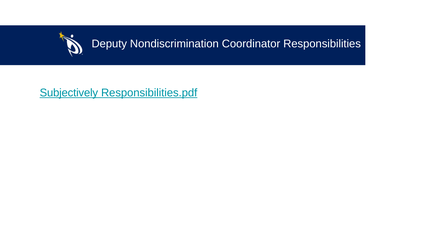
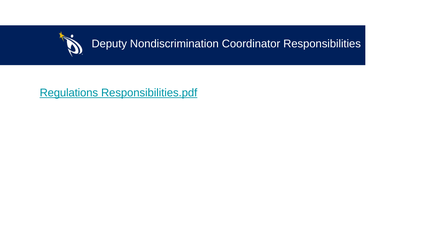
Subjectively: Subjectively -> Regulations (69, 93)
